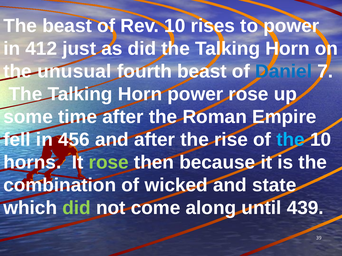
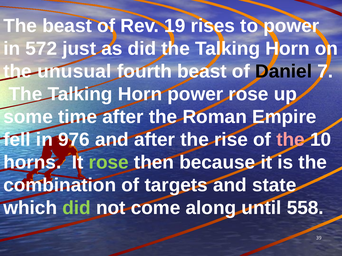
Rev 10: 10 -> 19 (175, 26)
412: 412 -> 572 (41, 49)
Daniel colour: blue -> black (284, 71)
456: 456 -> 976 (74, 140)
the colour: light blue -> pink (291, 140)
wicked: wicked -> targets (176, 185)
439: 439 -> 558 (305, 208)
